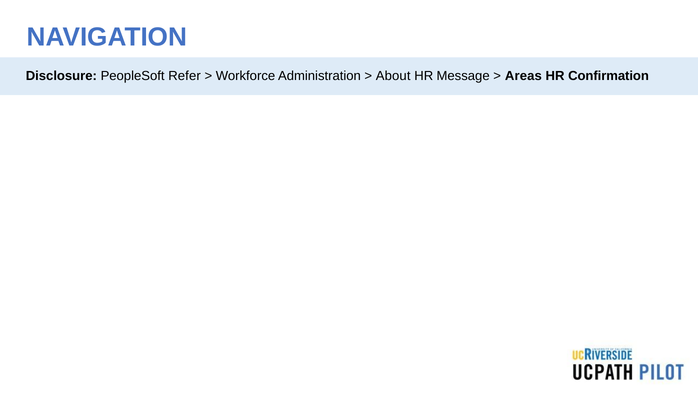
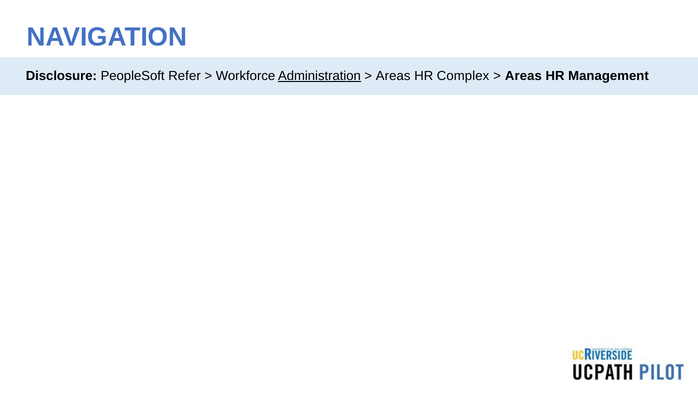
Administration underline: none -> present (319, 76)
About: About -> Areas (393, 76)
Message: Message -> Complex (463, 76)
Confirmation: Confirmation -> Management (608, 76)
